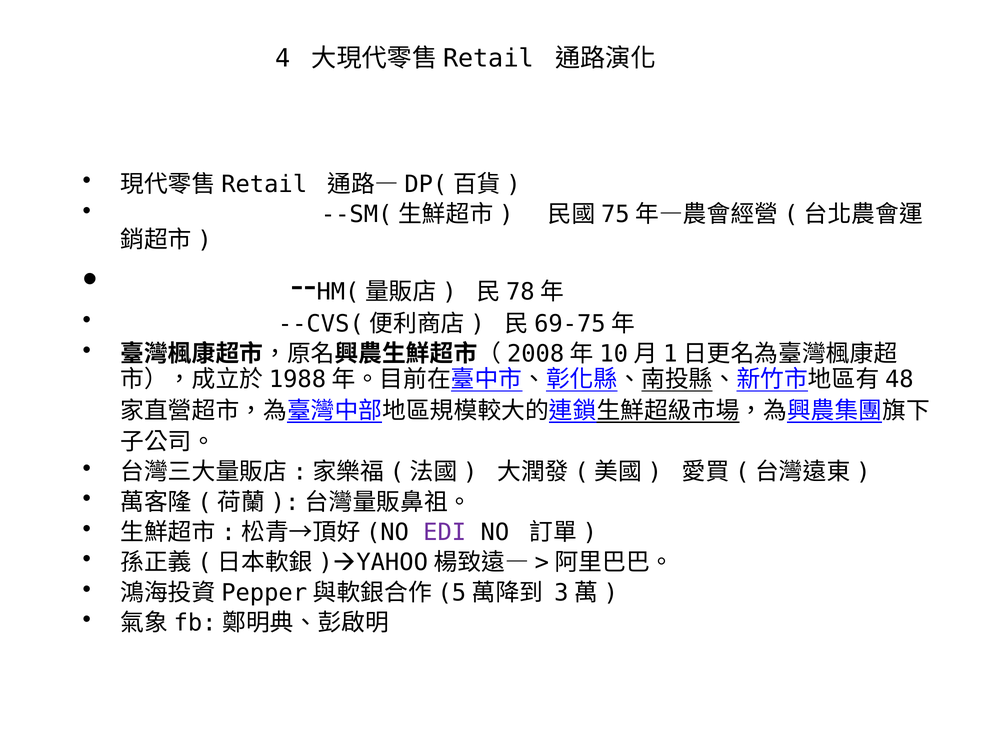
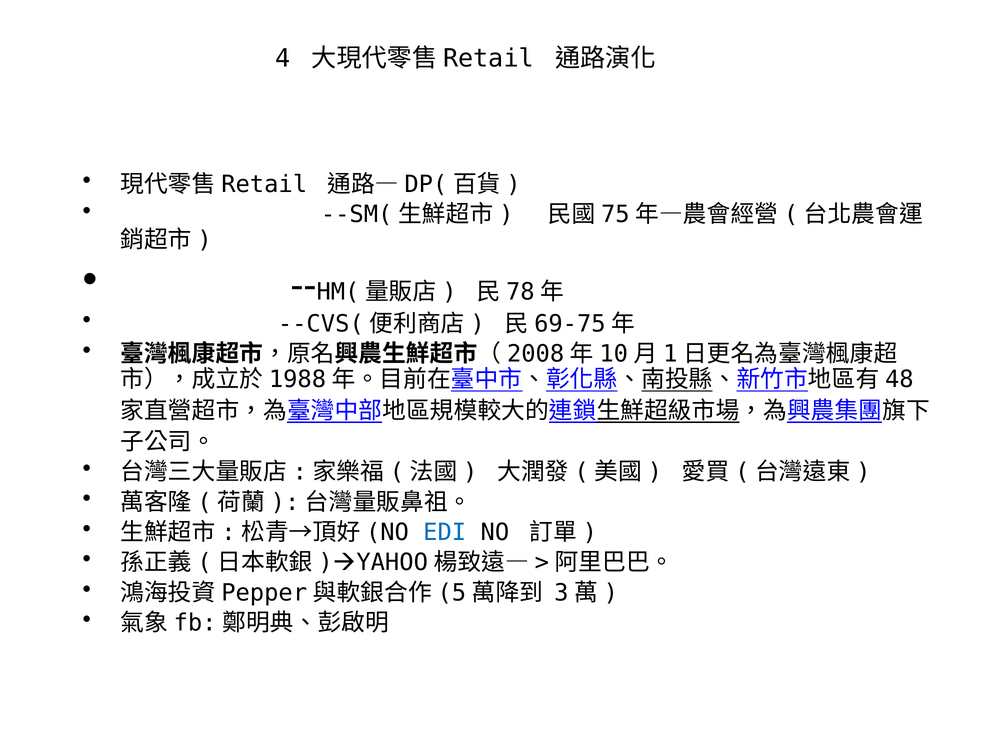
EDI colour: purple -> blue (445, 532)
